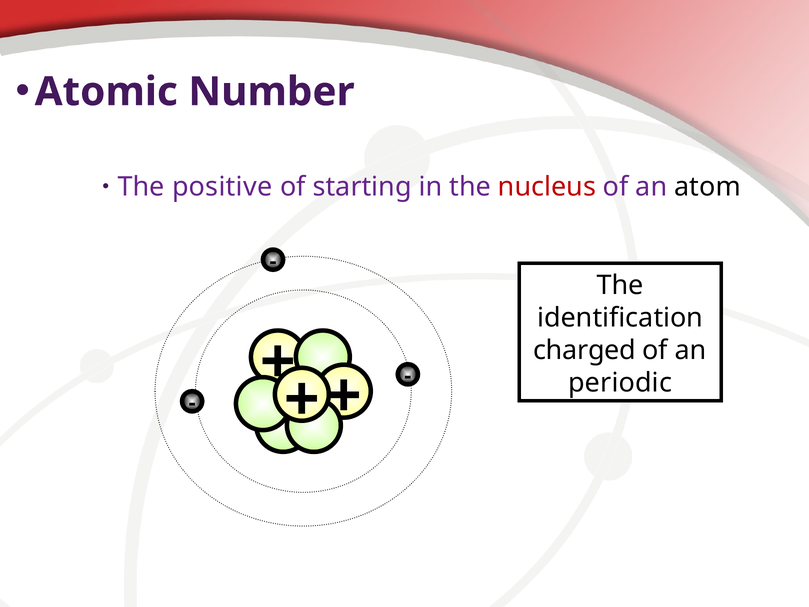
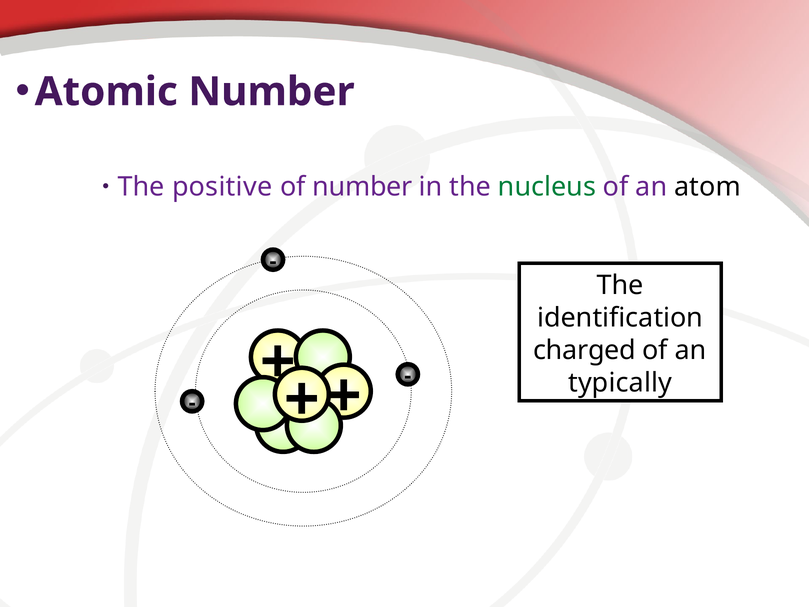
of starting: starting -> number (362, 187)
nucleus colour: red -> green (547, 187)
periodic: periodic -> typically (620, 382)
